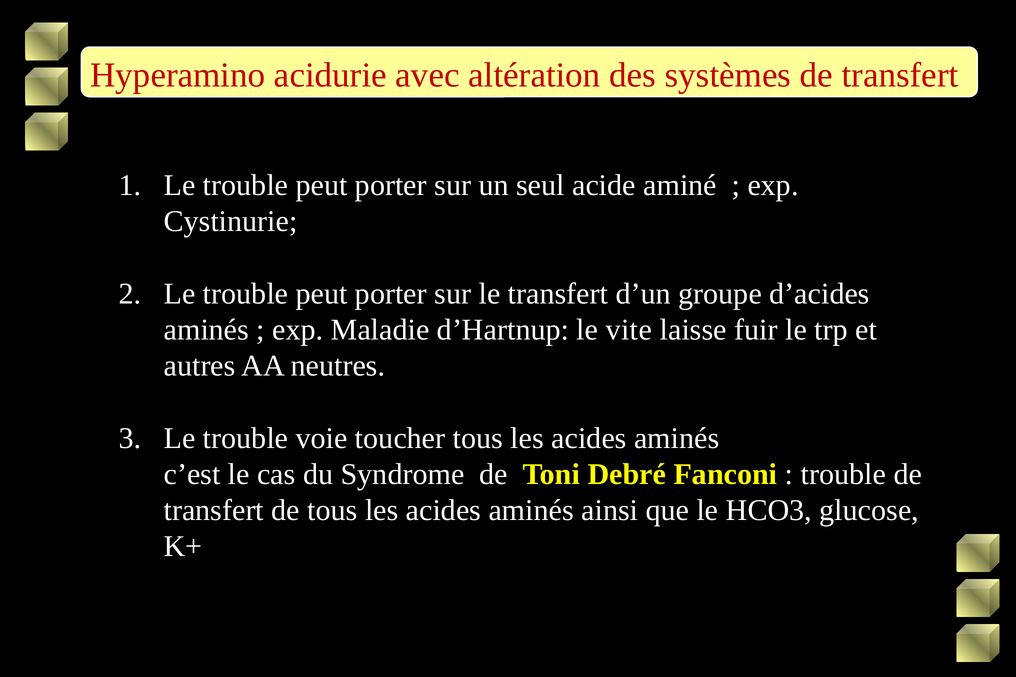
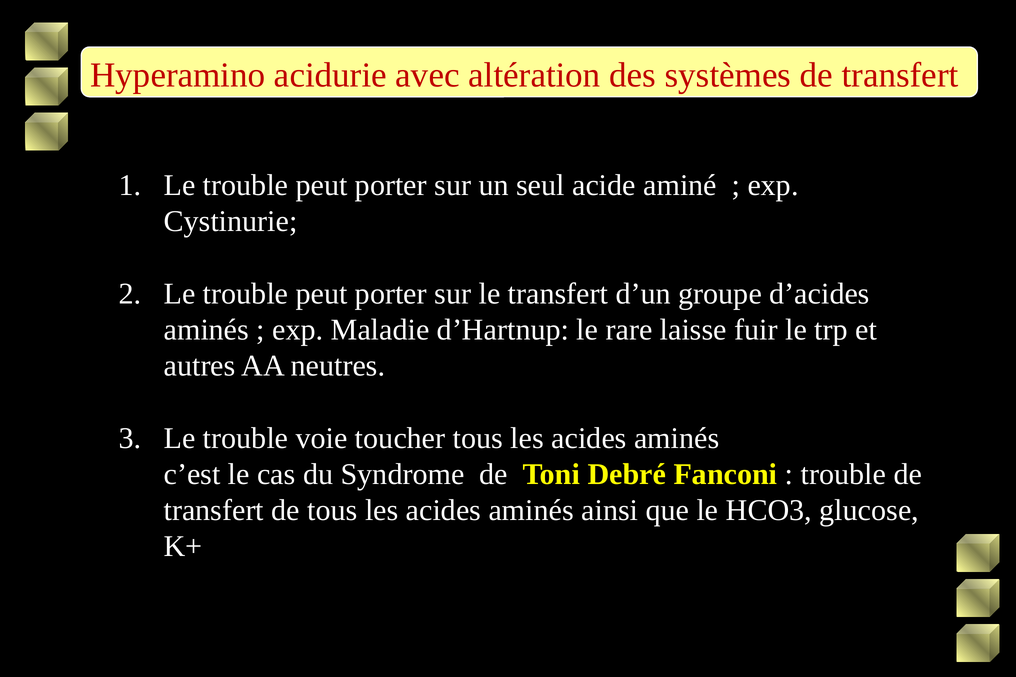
vite: vite -> rare (629, 330)
